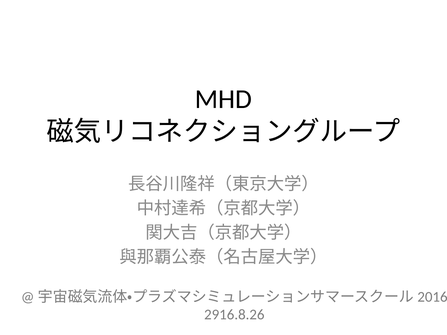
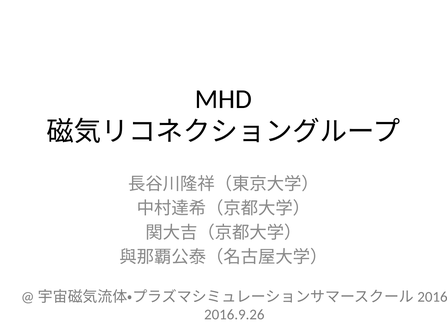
2916.8.26: 2916.8.26 -> 2016.9.26 (234, 315)
